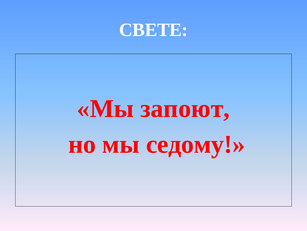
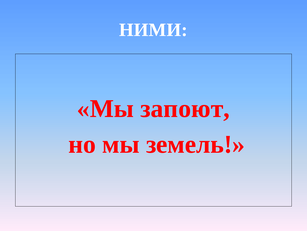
СВЕТЕ: СВЕТЕ -> НИМИ (153, 30)
седому: седому -> земель (196, 144)
